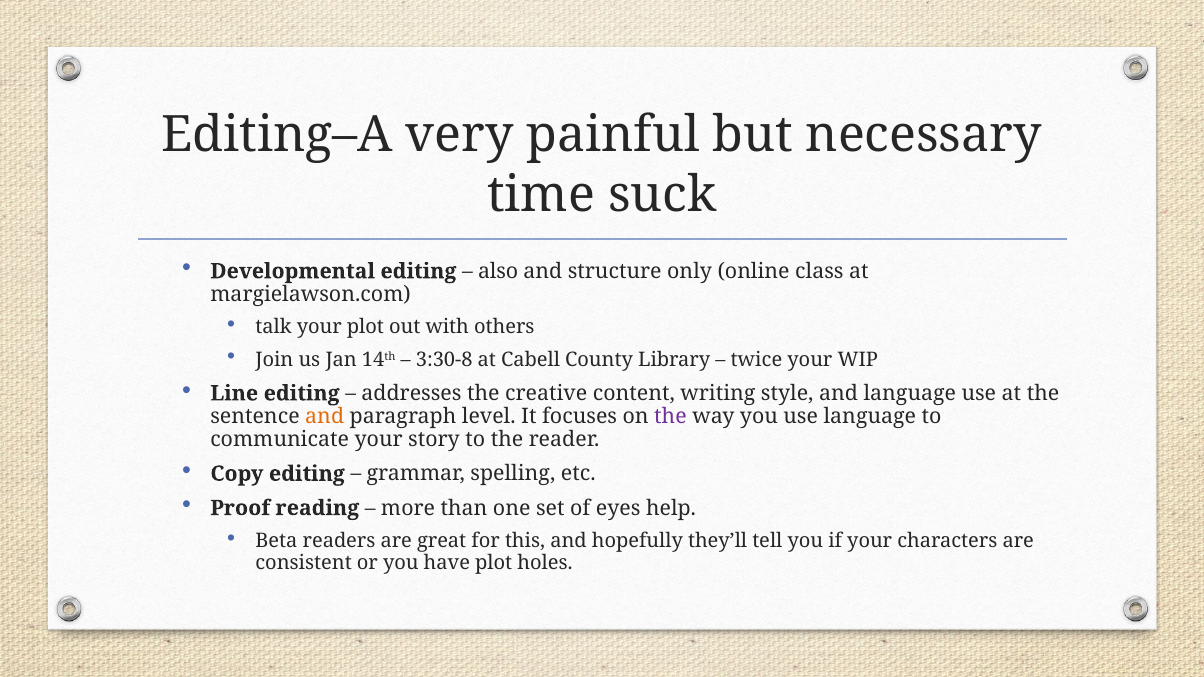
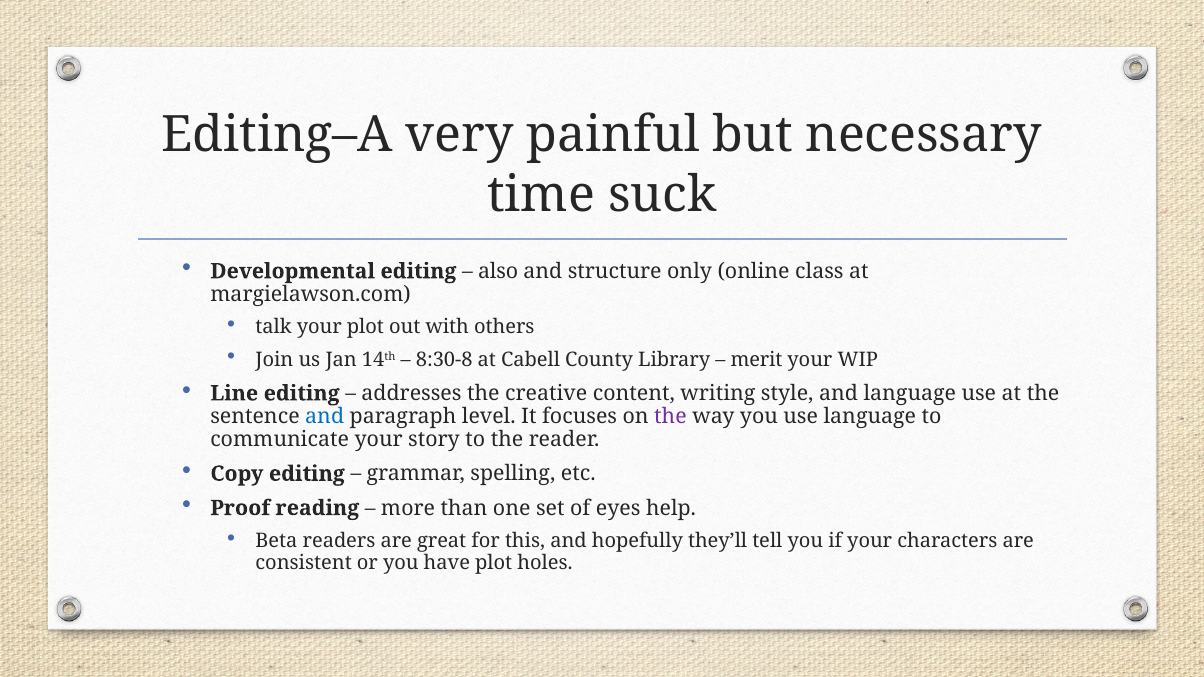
3:30-8: 3:30-8 -> 8:30-8 (444, 360)
twice: twice -> merit (757, 360)
and colour: orange -> blue (325, 417)
